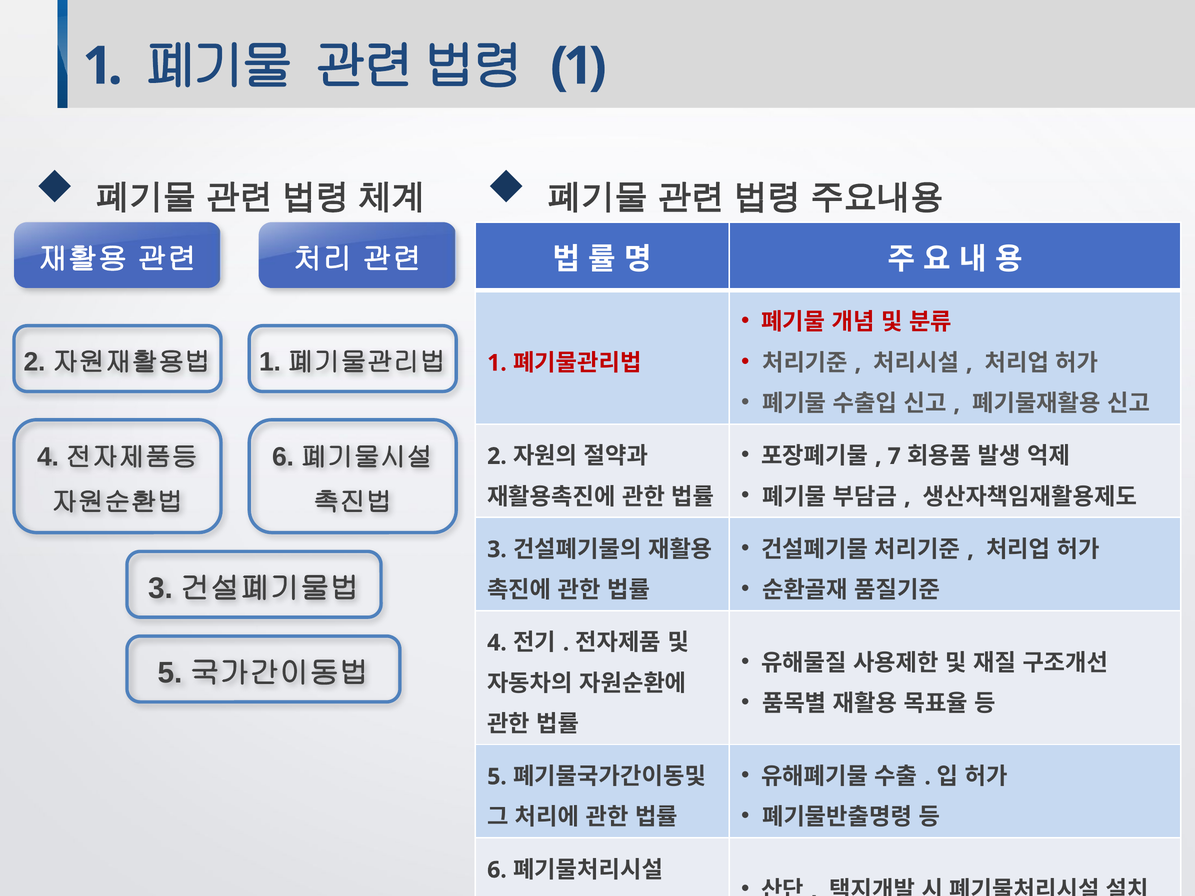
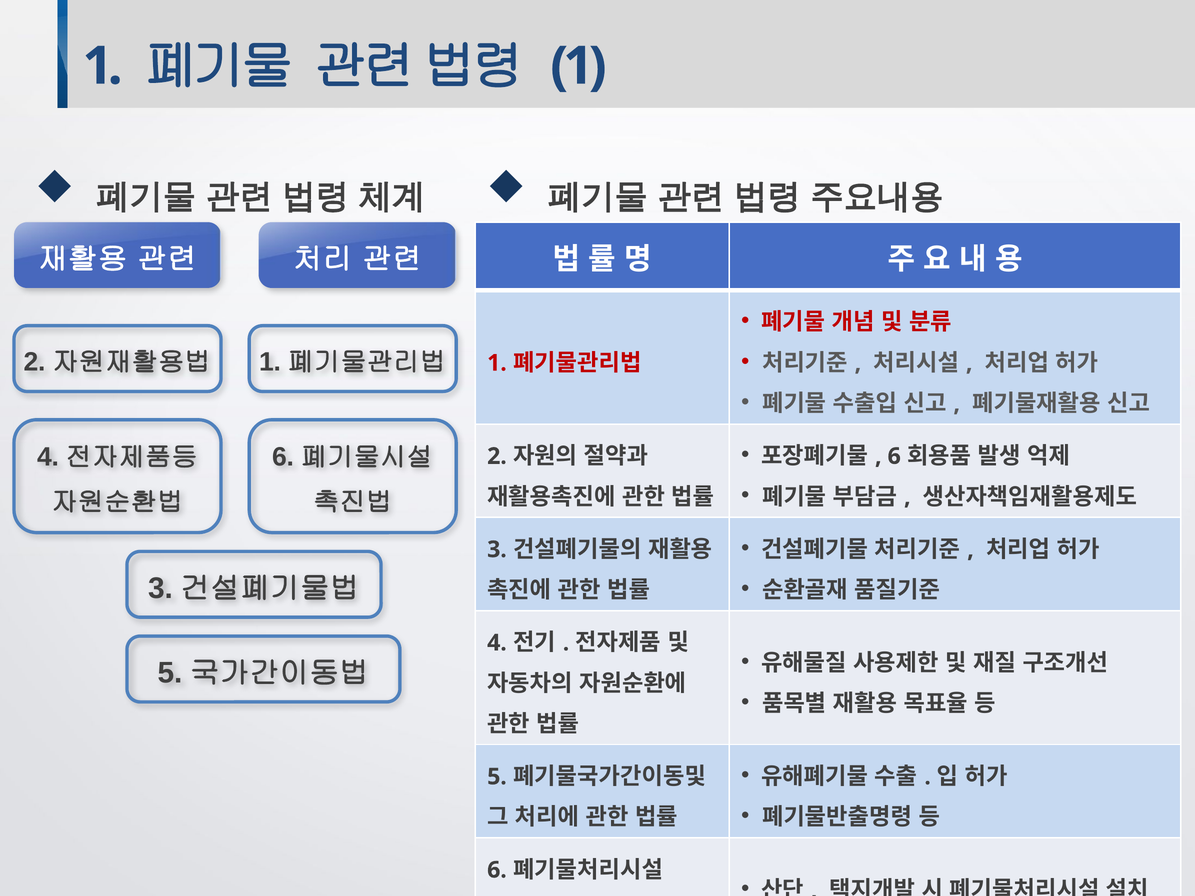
7: 7 -> 6 (894, 456)
